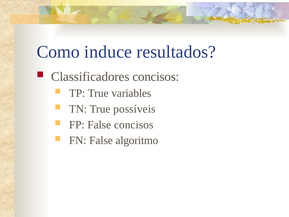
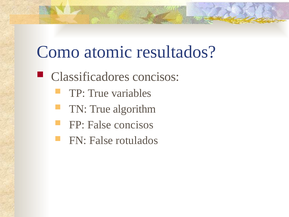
induce: induce -> atomic (108, 52)
possíveis: possíveis -> algorithm (135, 109)
algoritmo: algoritmo -> rotulados (137, 140)
